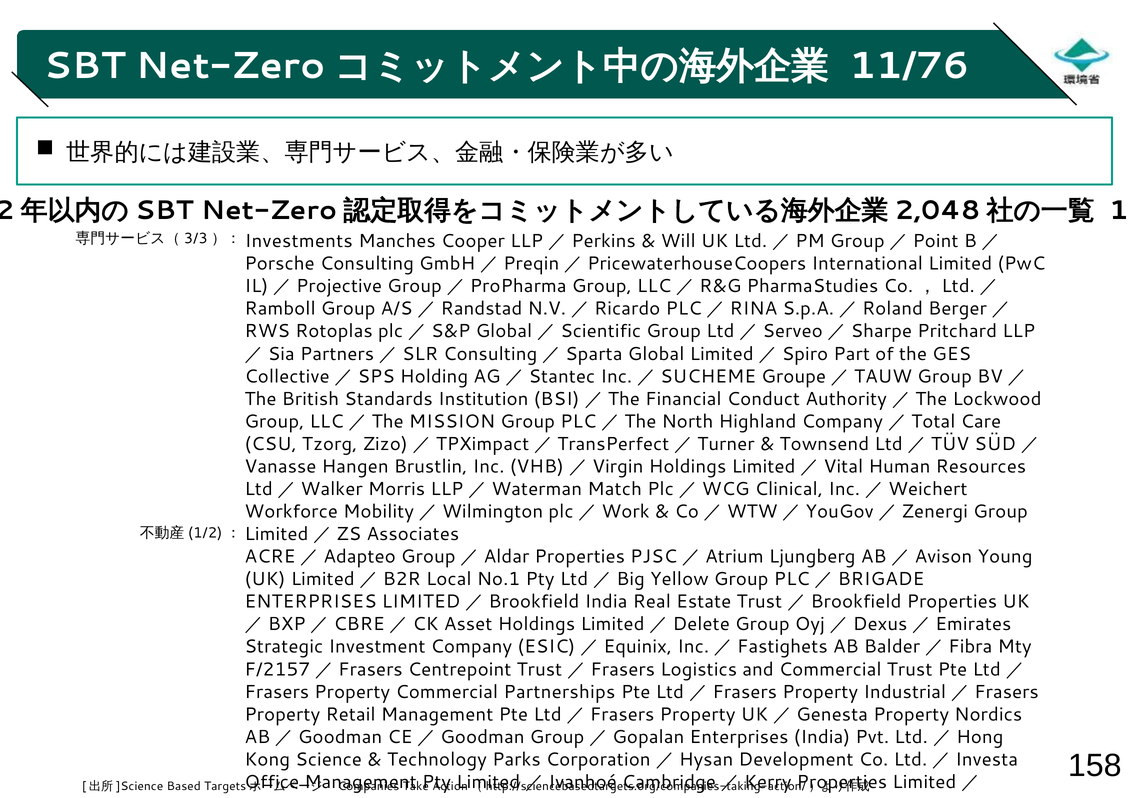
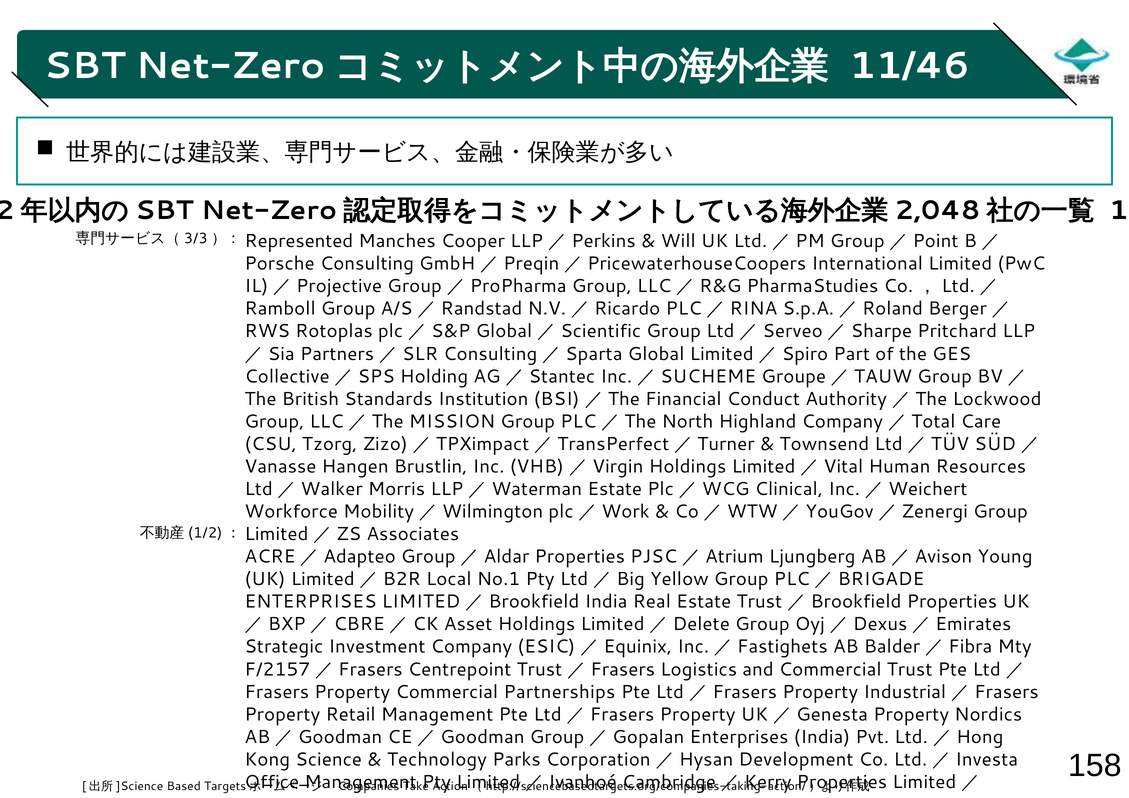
11/76: 11/76 -> 11/46 (910, 66)
Investments: Investments -> Represented (299, 241)
Match: Match -> Estate (615, 489)
